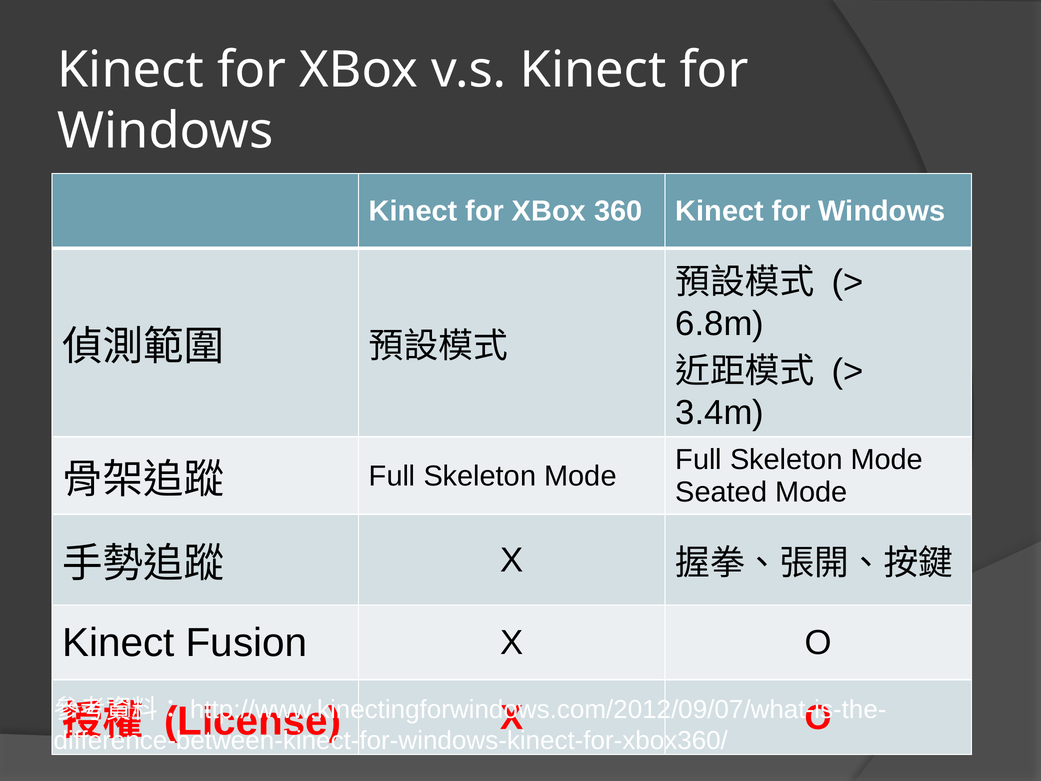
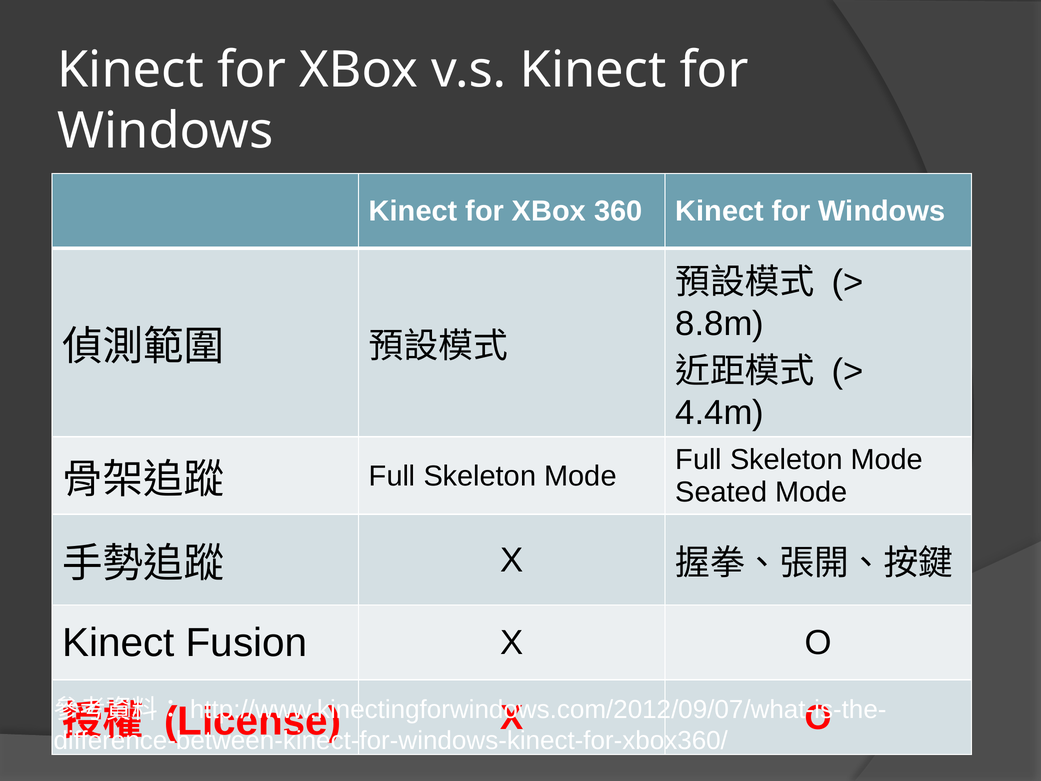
6.8m: 6.8m -> 8.8m (720, 324)
3.4m: 3.4m -> 4.4m (720, 413)
